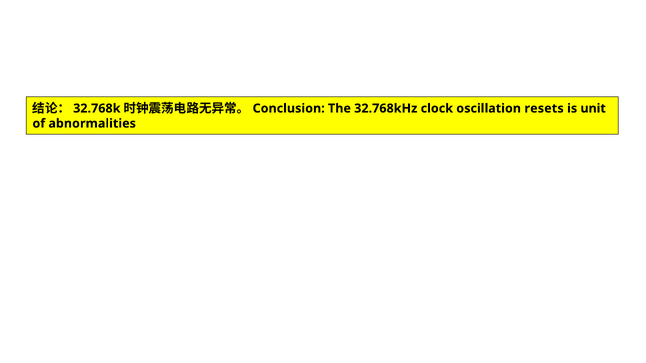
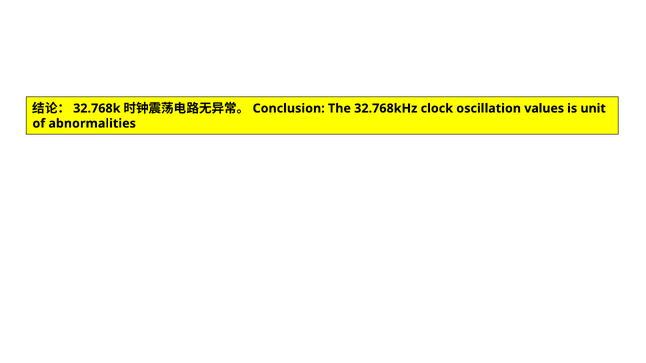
resets: resets -> values (544, 109)
